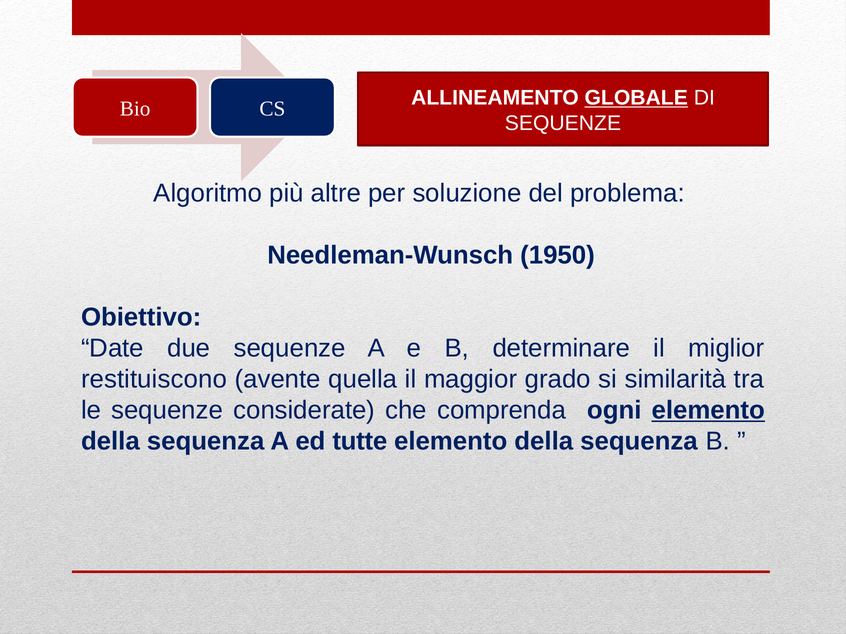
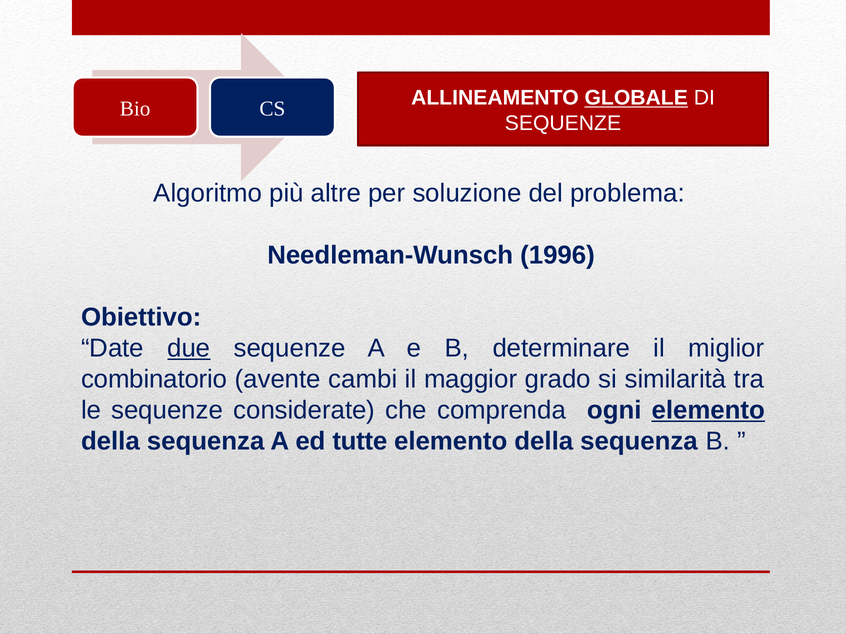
1950: 1950 -> 1996 (557, 255)
due underline: none -> present (189, 348)
restituiscono: restituiscono -> combinatorio (154, 379)
quella: quella -> cambi (363, 379)
